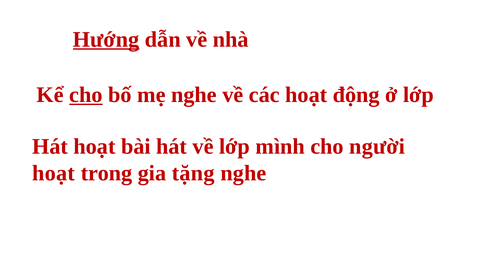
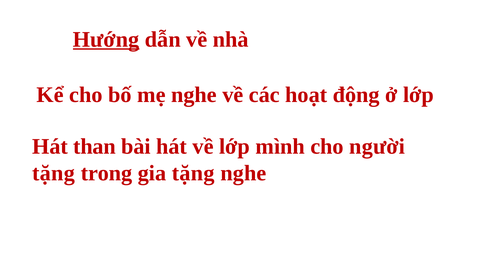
cho underline: present -> none (86, 95)
Hát hoạt: hoạt -> than (95, 146)
hoạt: hoạt -> tặng (54, 173)
